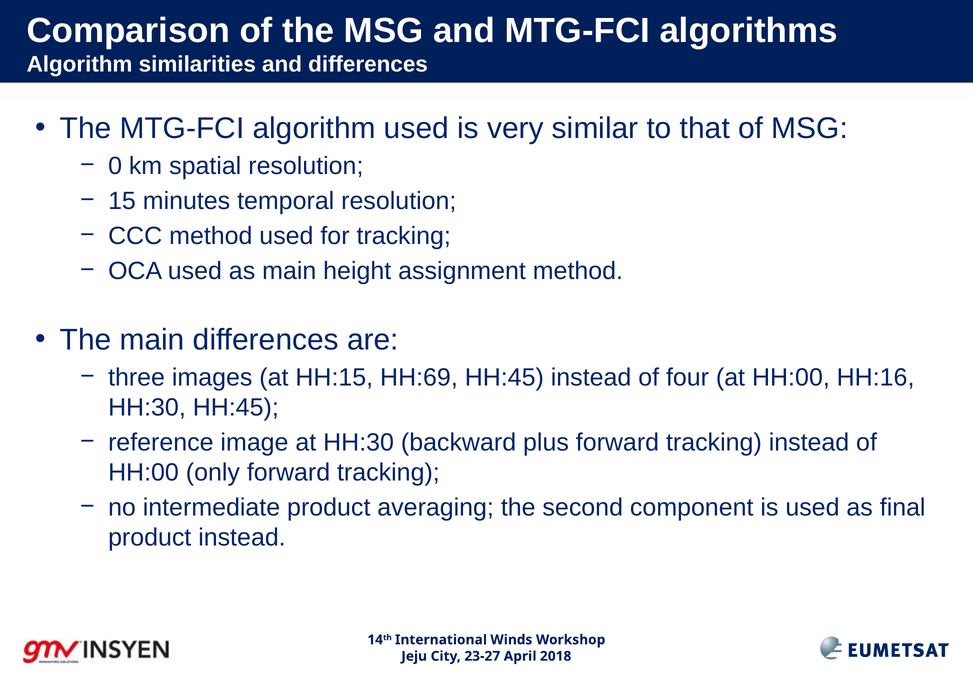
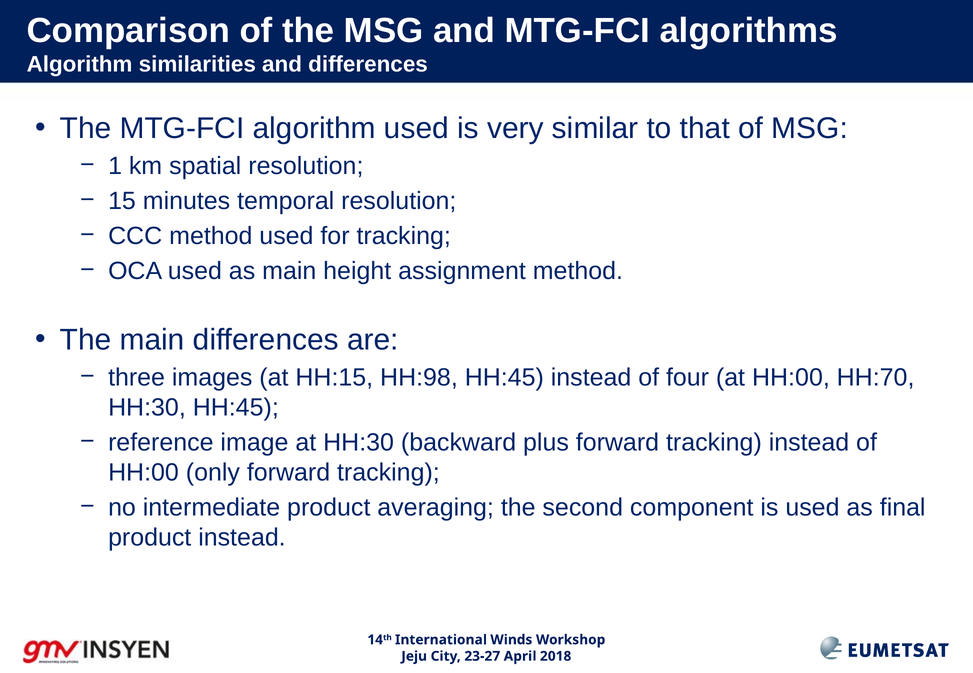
0: 0 -> 1 (115, 166)
HH:69: HH:69 -> HH:98 (419, 378)
HH:16: HH:16 -> HH:70 (876, 378)
